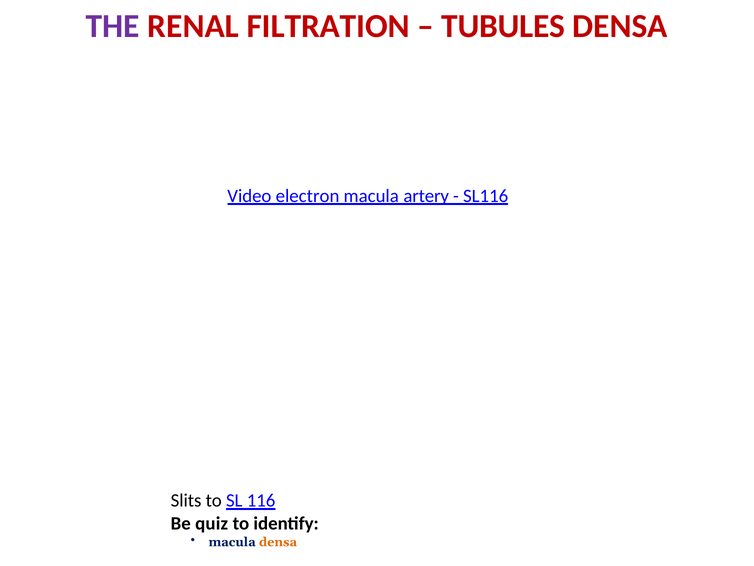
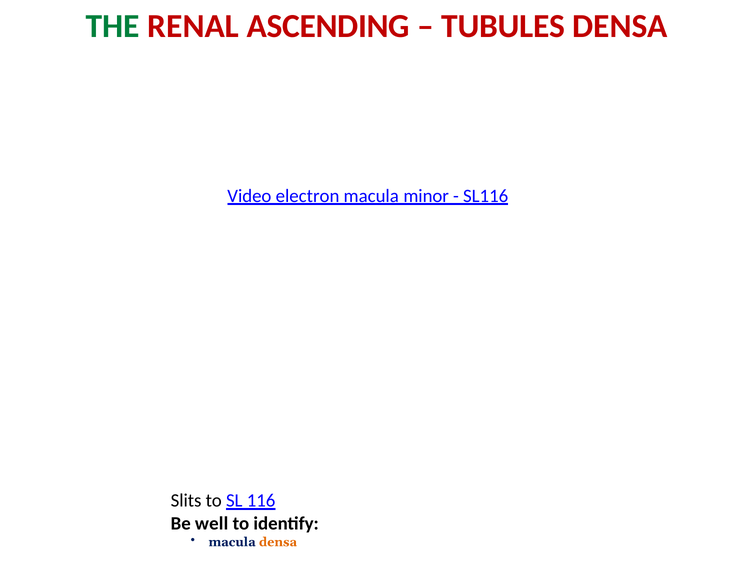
THE colour: purple -> green (113, 26)
FILTRATION: FILTRATION -> ASCENDING (328, 26)
artery: artery -> minor (426, 196)
quiz: quiz -> well (212, 523)
